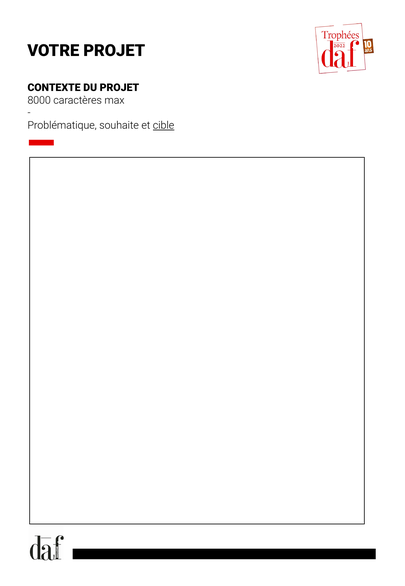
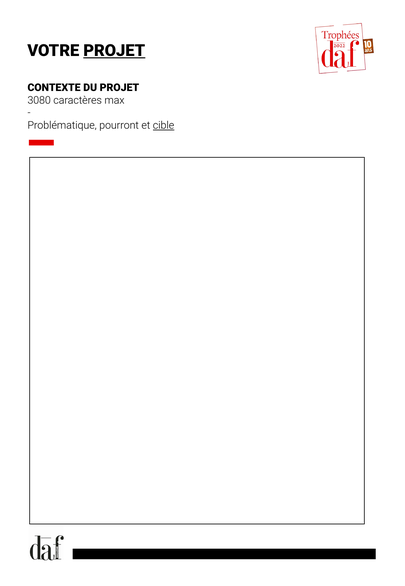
PROJET underline: none -> present (114, 51)
8000: 8000 -> 3080 (39, 100)
souhaite: souhaite -> pourront (119, 125)
